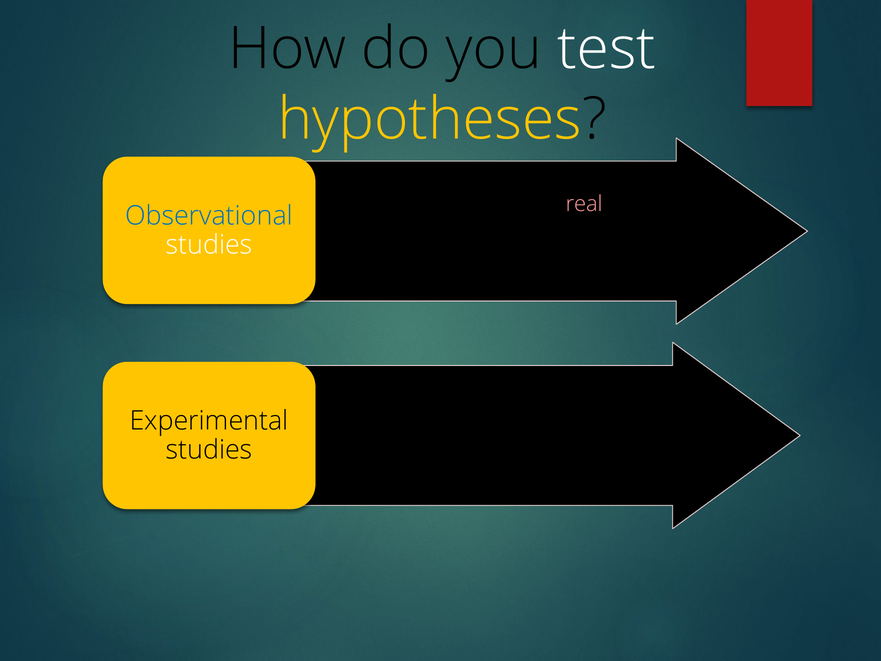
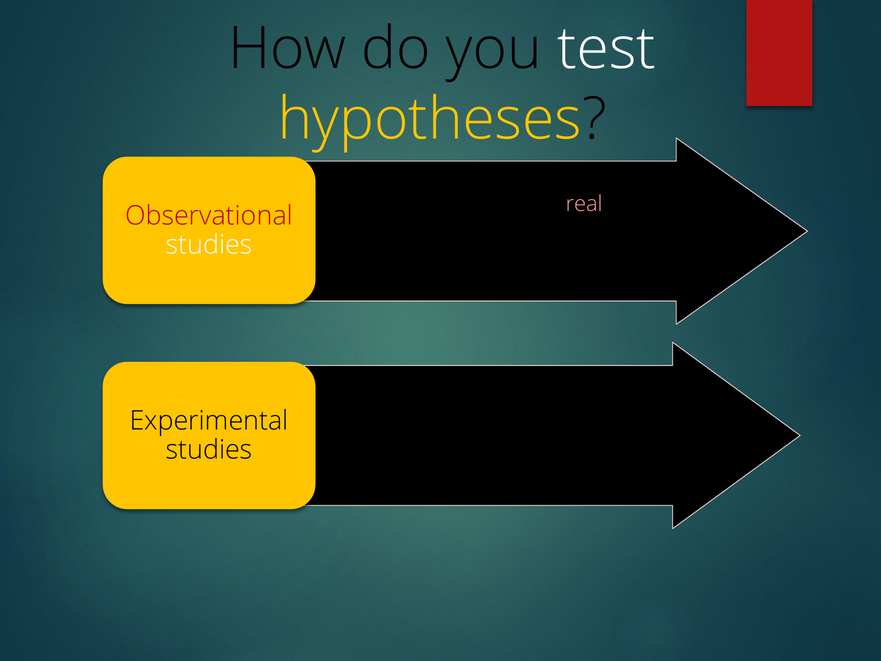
Observational colour: blue -> red (209, 216)
